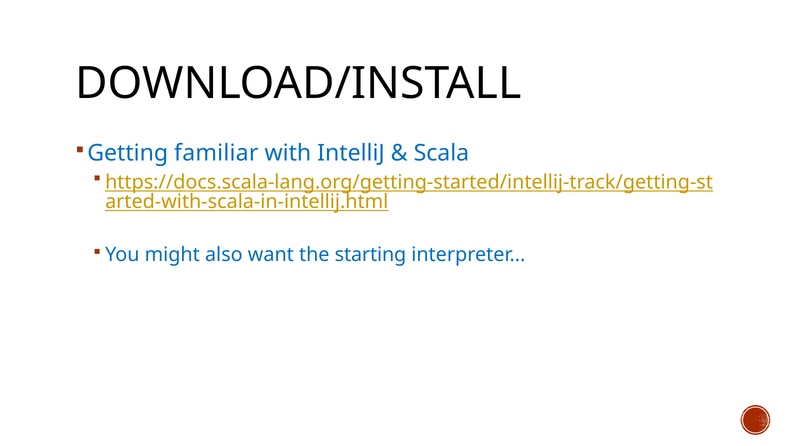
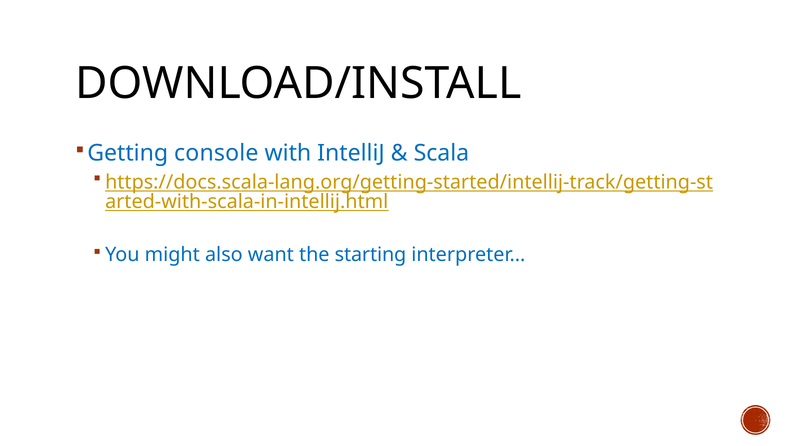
familiar: familiar -> console (216, 153)
